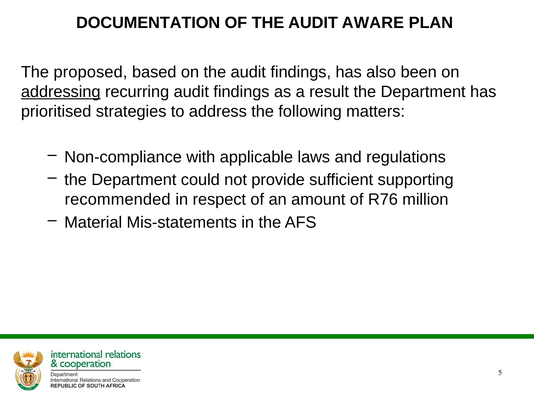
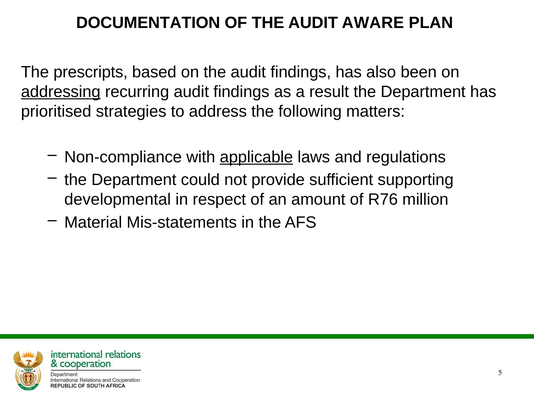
proposed: proposed -> prescripts (91, 72)
applicable underline: none -> present (256, 157)
recommended: recommended -> developmental (118, 199)
